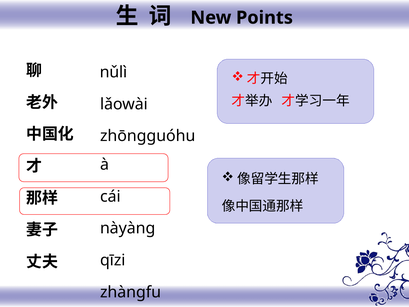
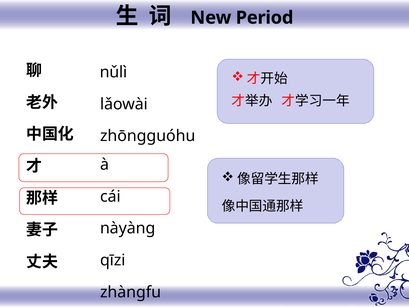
Points: Points -> Period (265, 18)
